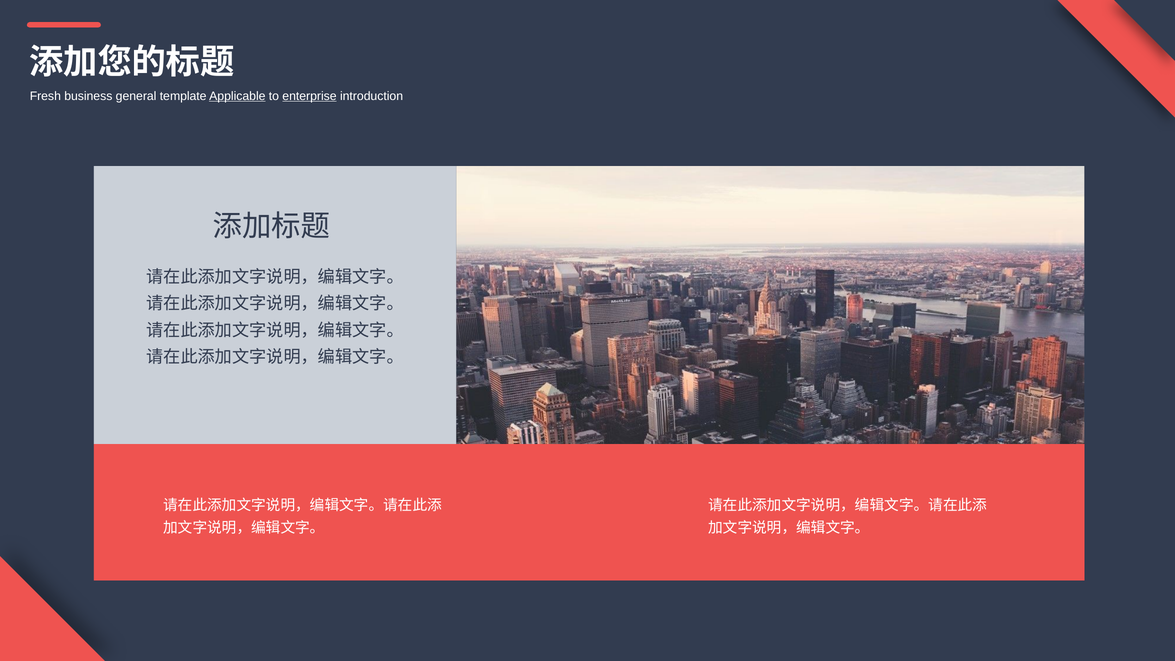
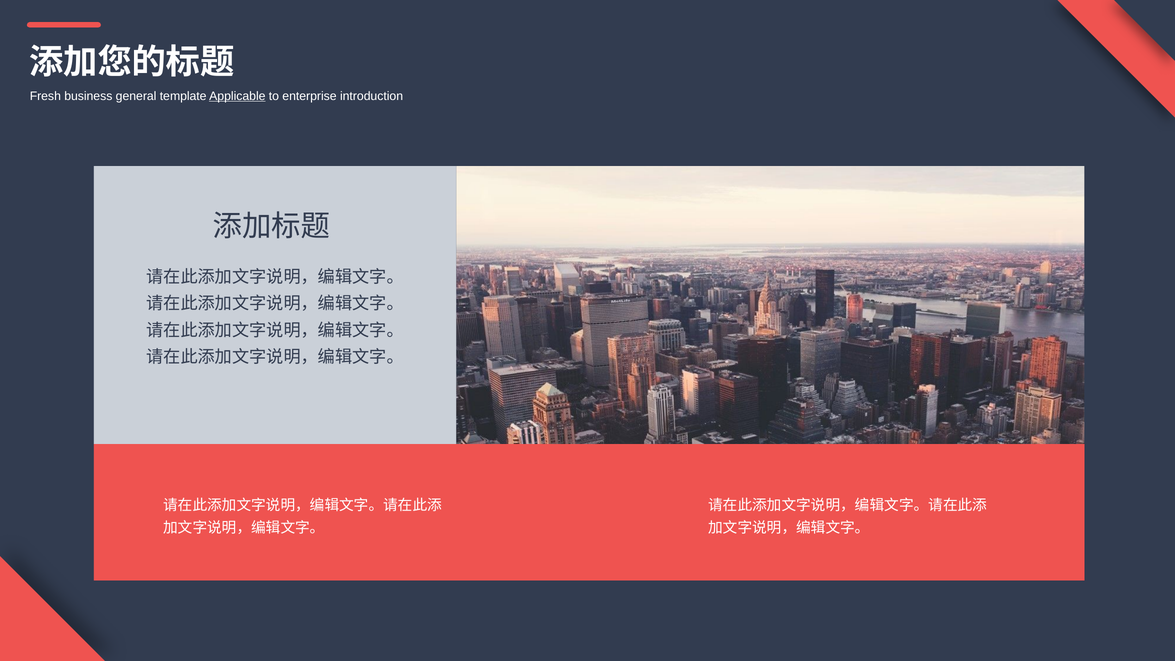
enterprise underline: present -> none (310, 96)
